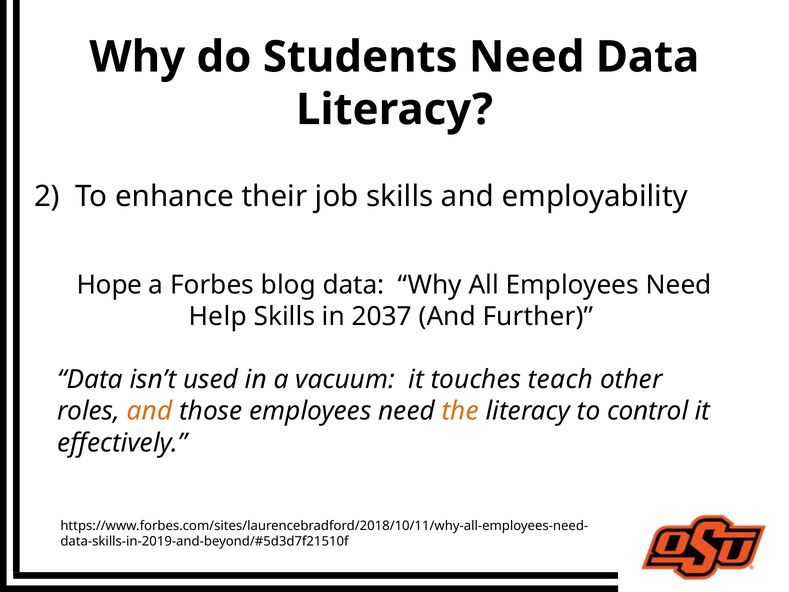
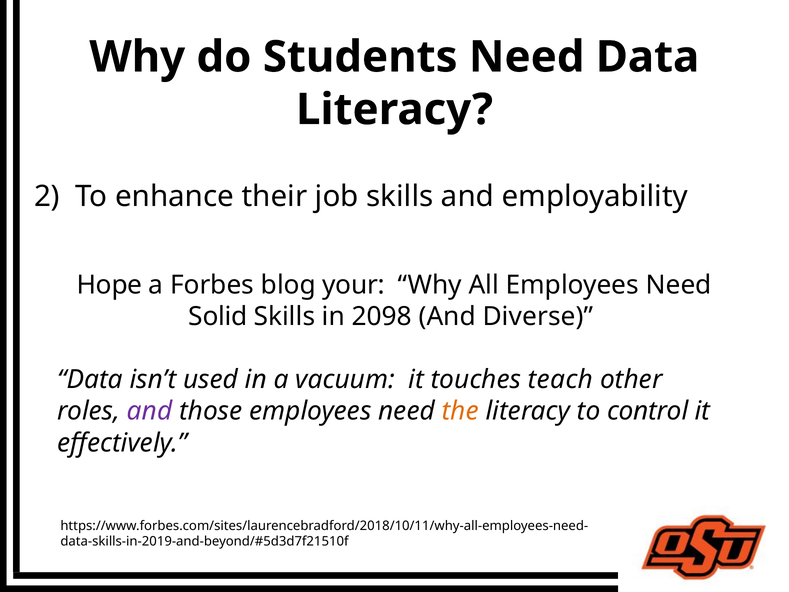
blog data: data -> your (354, 285)
Help: Help -> Solid (218, 316)
2037: 2037 -> 2098 (382, 316)
Further: Further -> Diverse (538, 316)
and colour: orange -> purple (150, 411)
